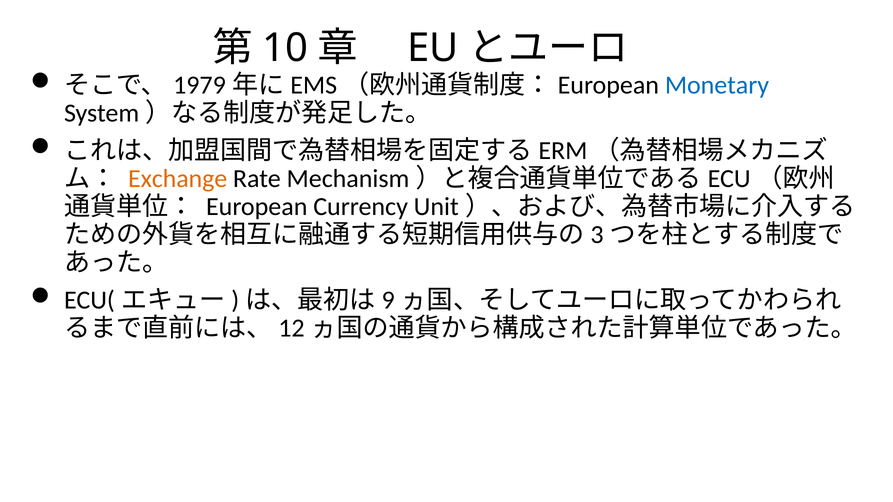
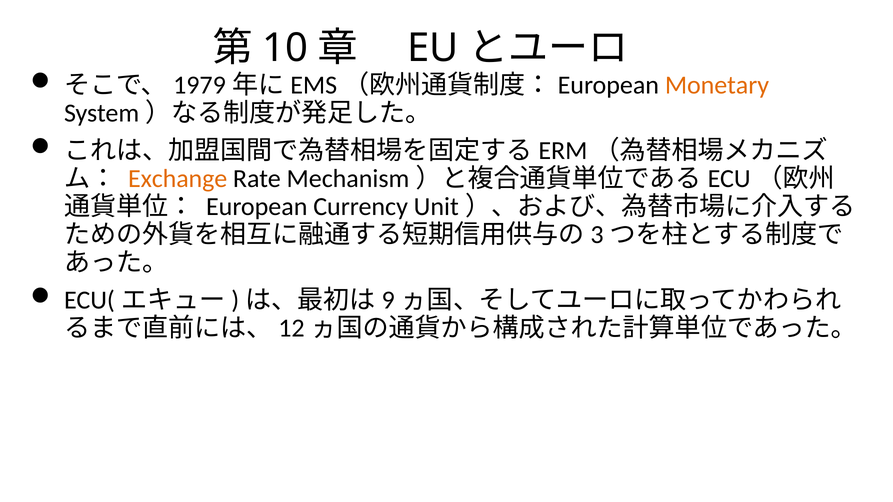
Monetary colour: blue -> orange (717, 85)
